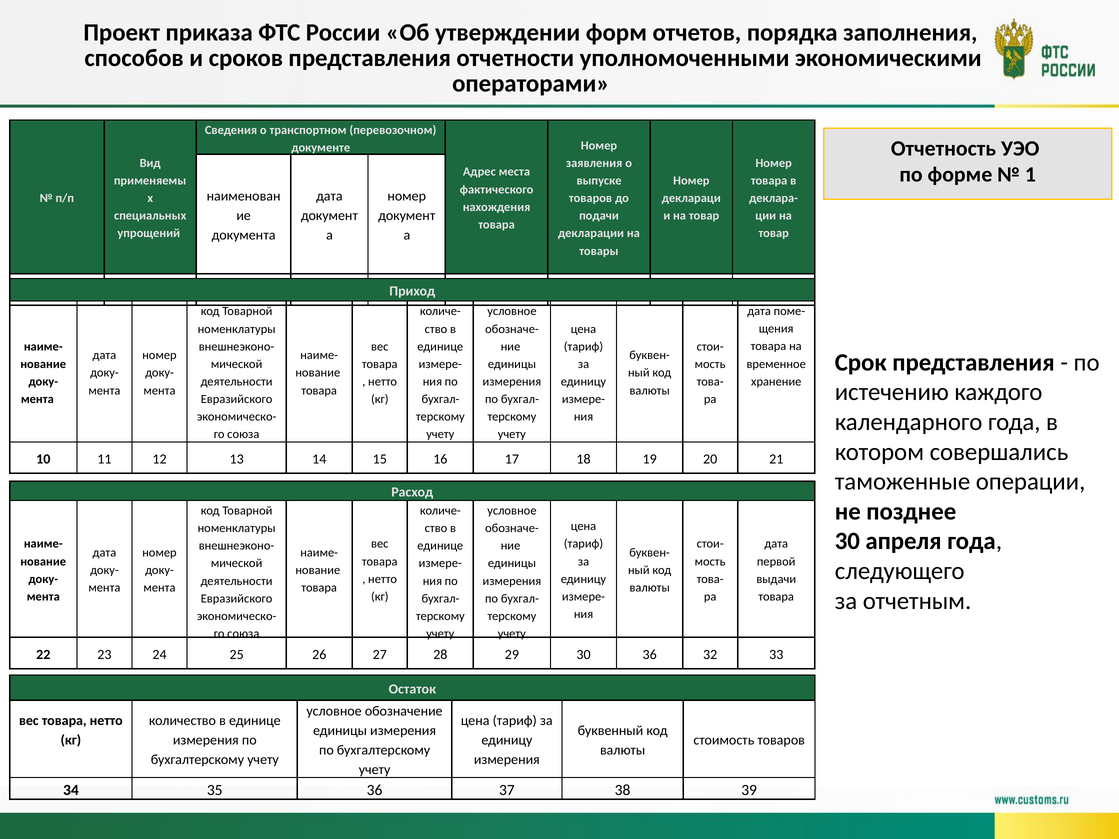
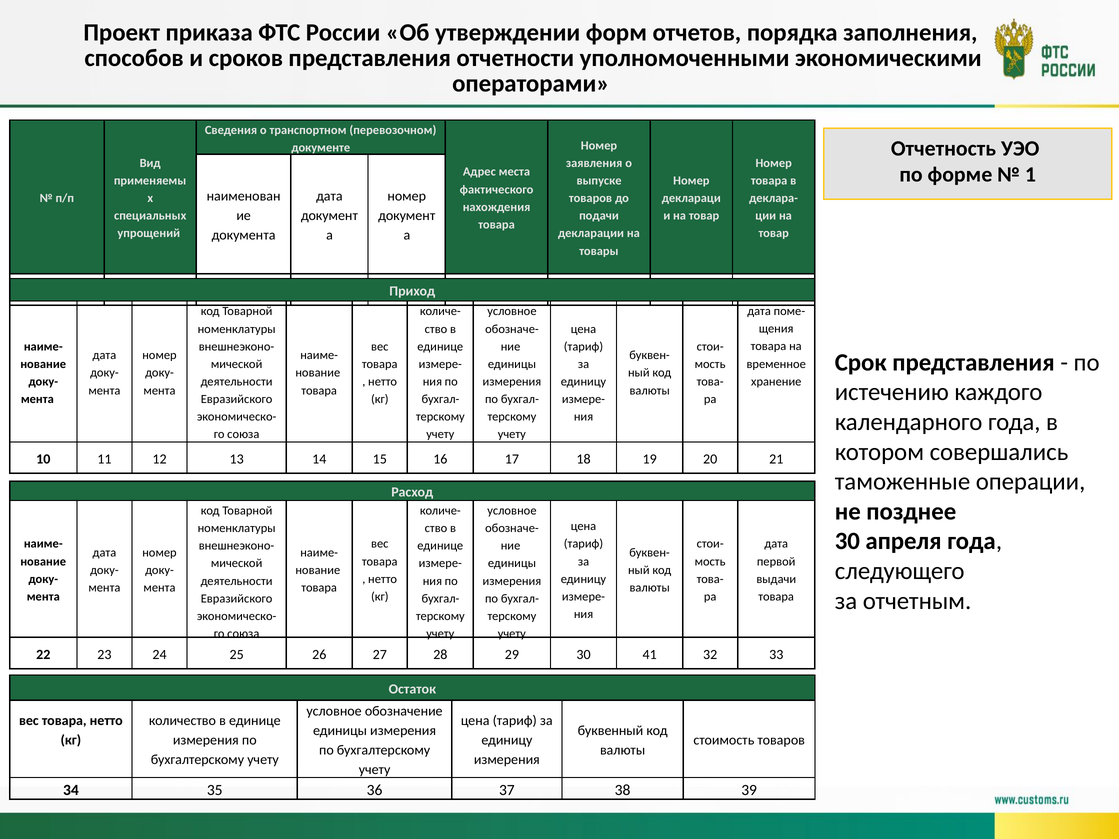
30 36: 36 -> 41 (650, 655)
